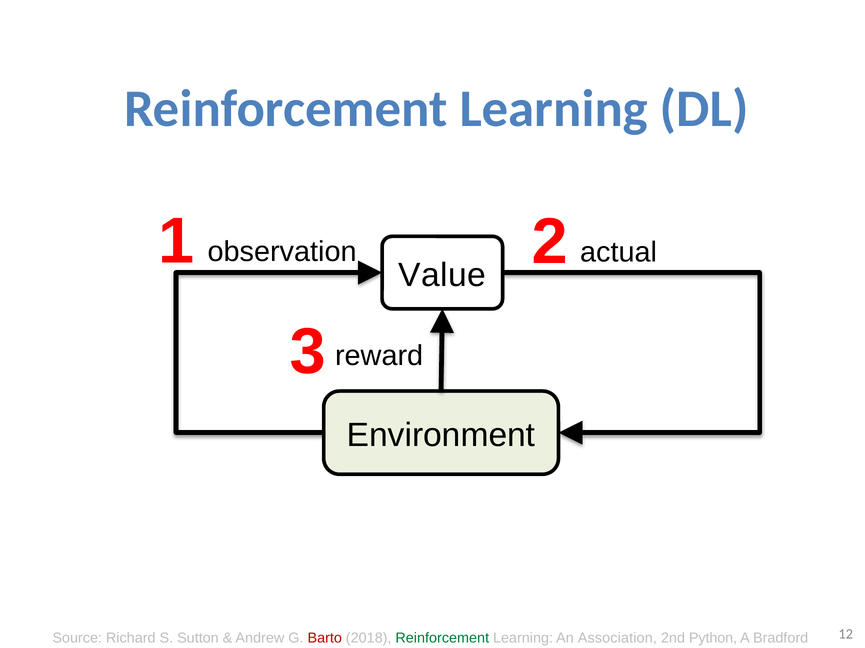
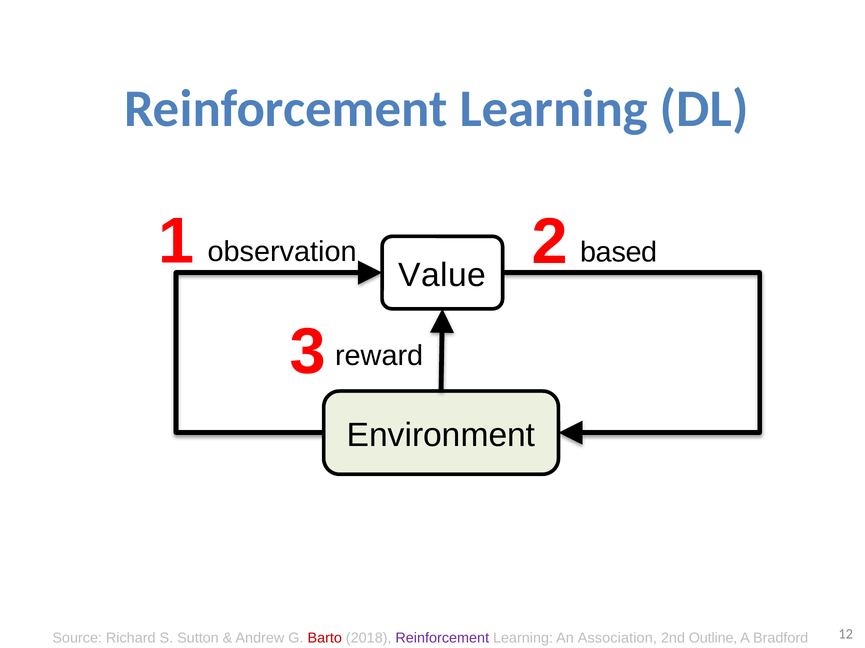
actual: actual -> based (619, 253)
Reinforcement colour: green -> purple (442, 639)
Python: Python -> Outline (713, 639)
